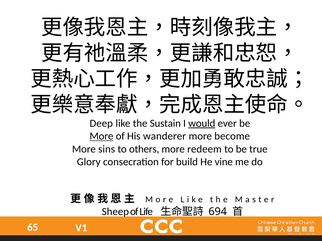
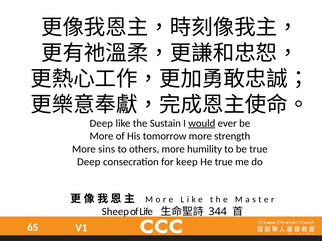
More underline: present -> none (101, 136)
wanderer: wanderer -> tomorrow (165, 136)
become: become -> strength (232, 136)
redeem: redeem -> humility (205, 149)
Glory: Glory -> Deep (89, 162)
build: build -> keep (187, 162)
He vine: vine -> true (224, 162)
694: 694 -> 344 (218, 212)
